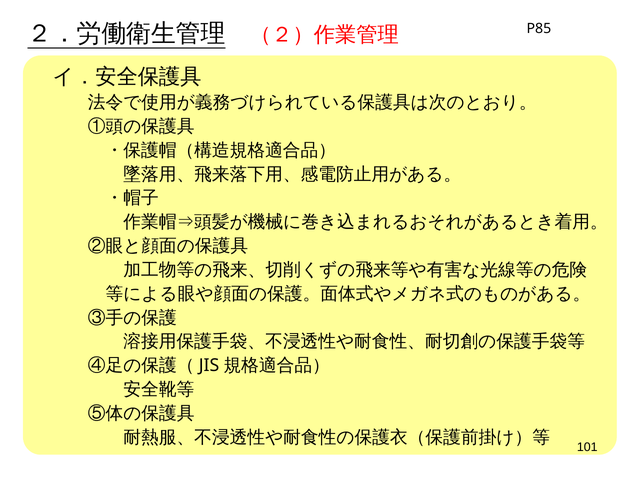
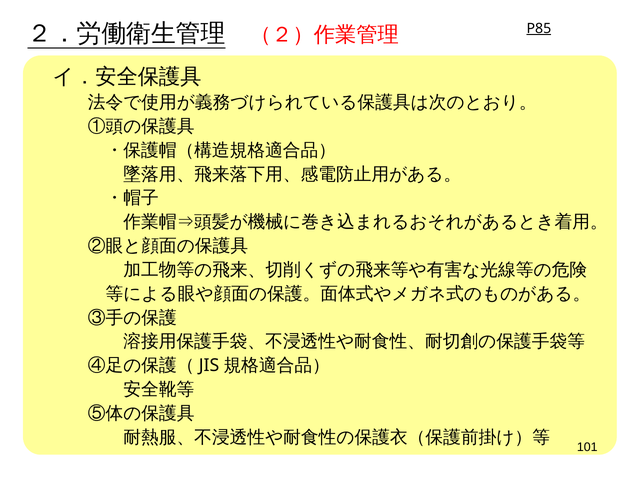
P85 underline: none -> present (539, 29)
